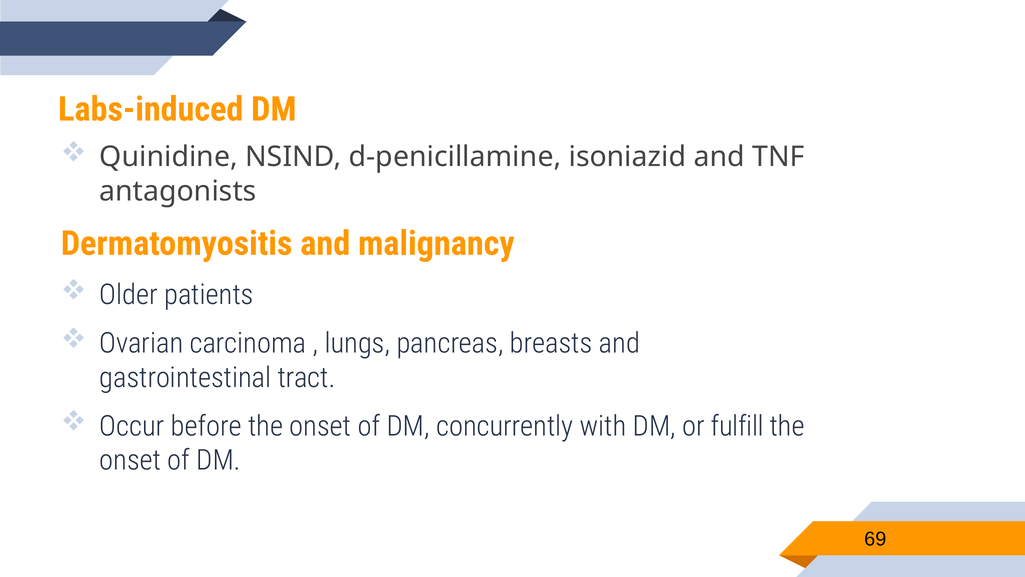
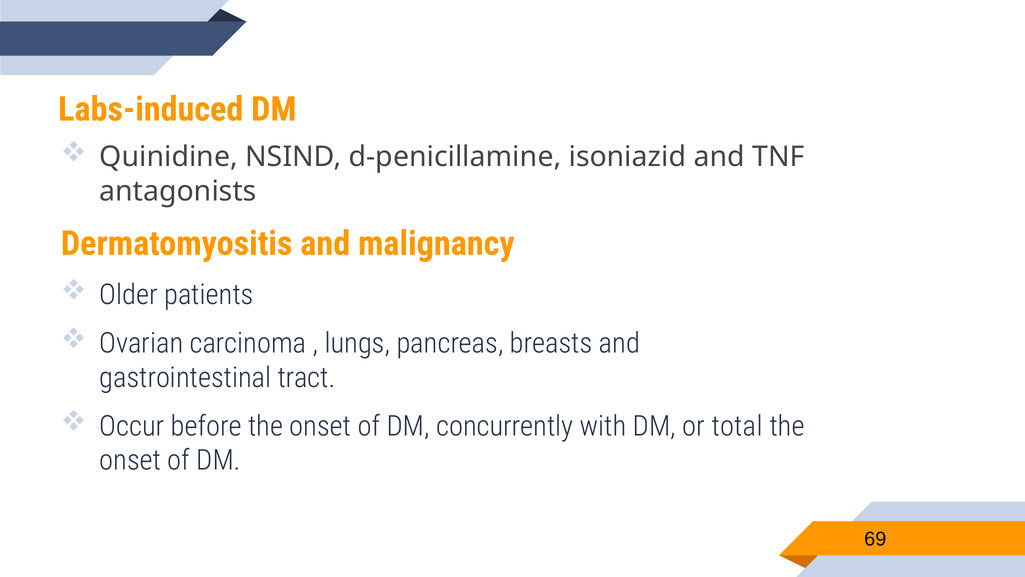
fulfill: fulfill -> total (737, 426)
